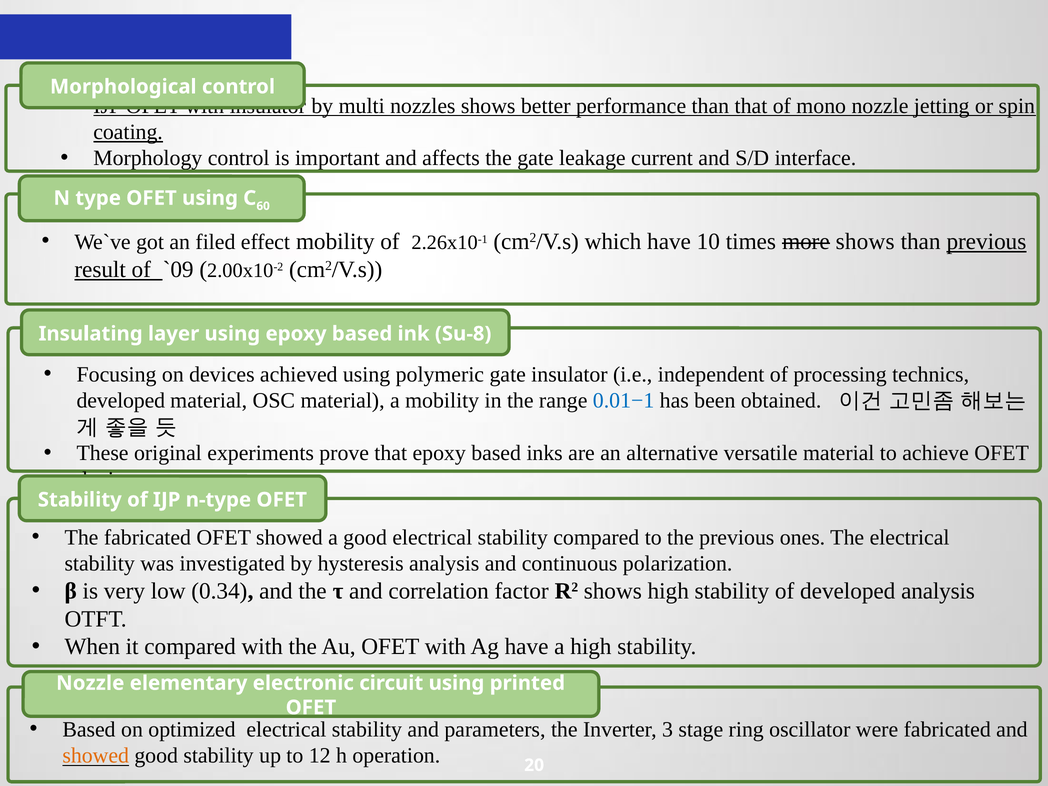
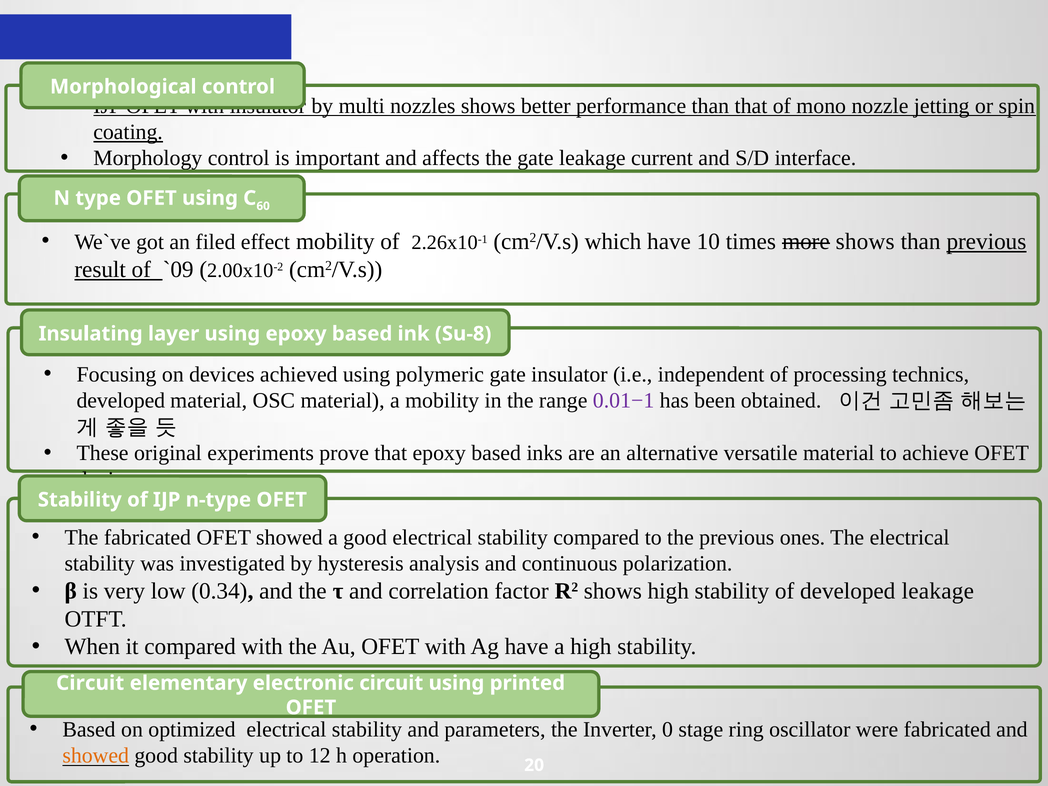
0.01−1 colour: blue -> purple (624, 401)
developed analysis: analysis -> leakage (938, 591)
Nozzle: Nozzle -> Circuit (90, 683)
3: 3 -> 0 (668, 729)
